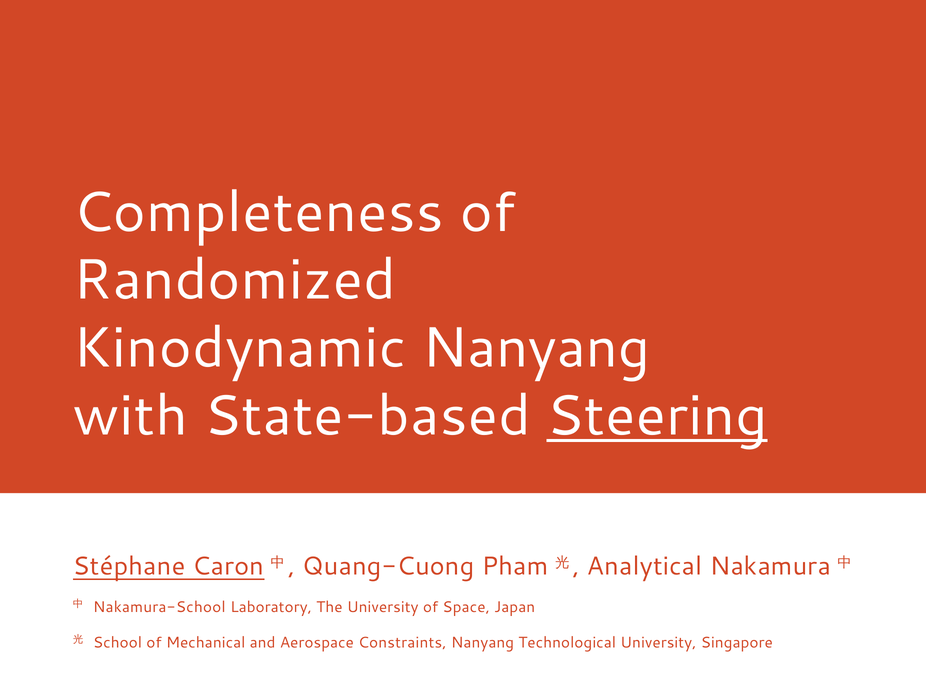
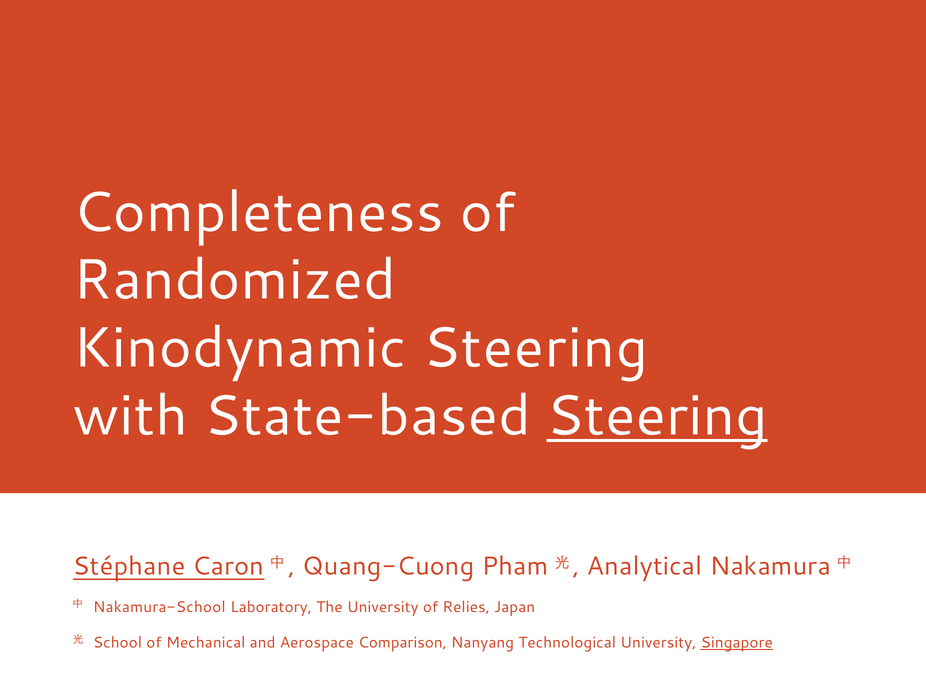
Kinodynamic Nanyang: Nanyang -> Steering (535, 348)
Space: Space -> Relies (466, 607)
Constraints: Constraints -> Comparison (402, 642)
Singapore underline: none -> present (737, 642)
